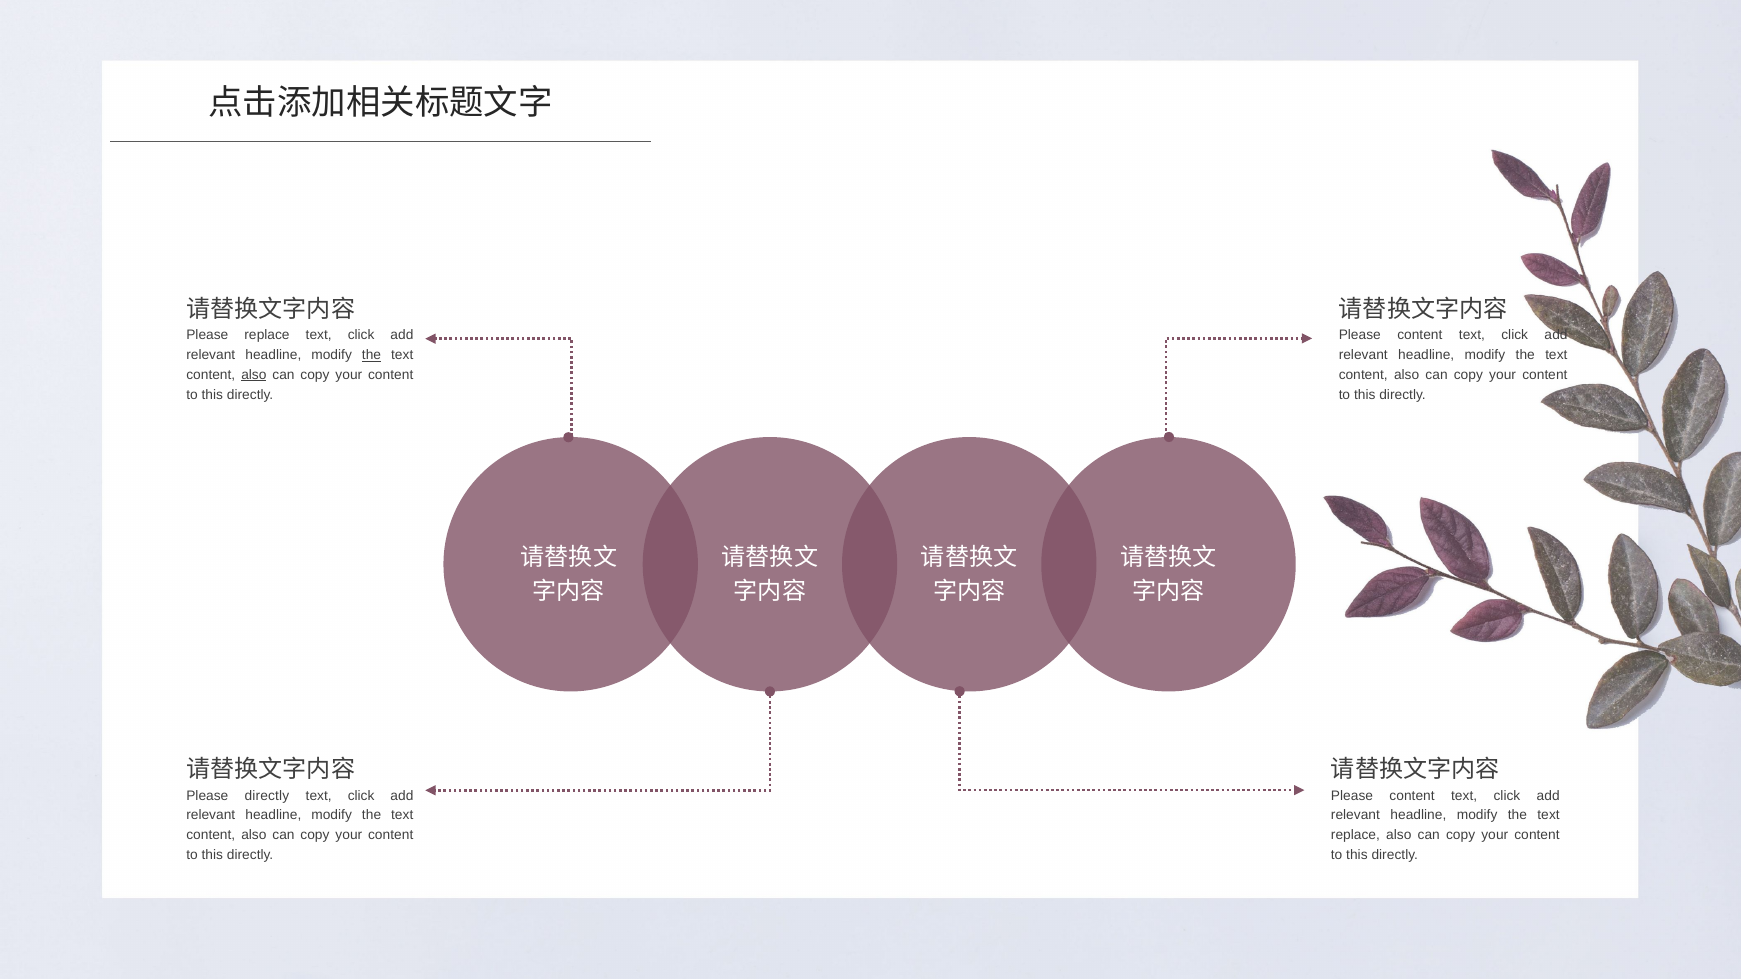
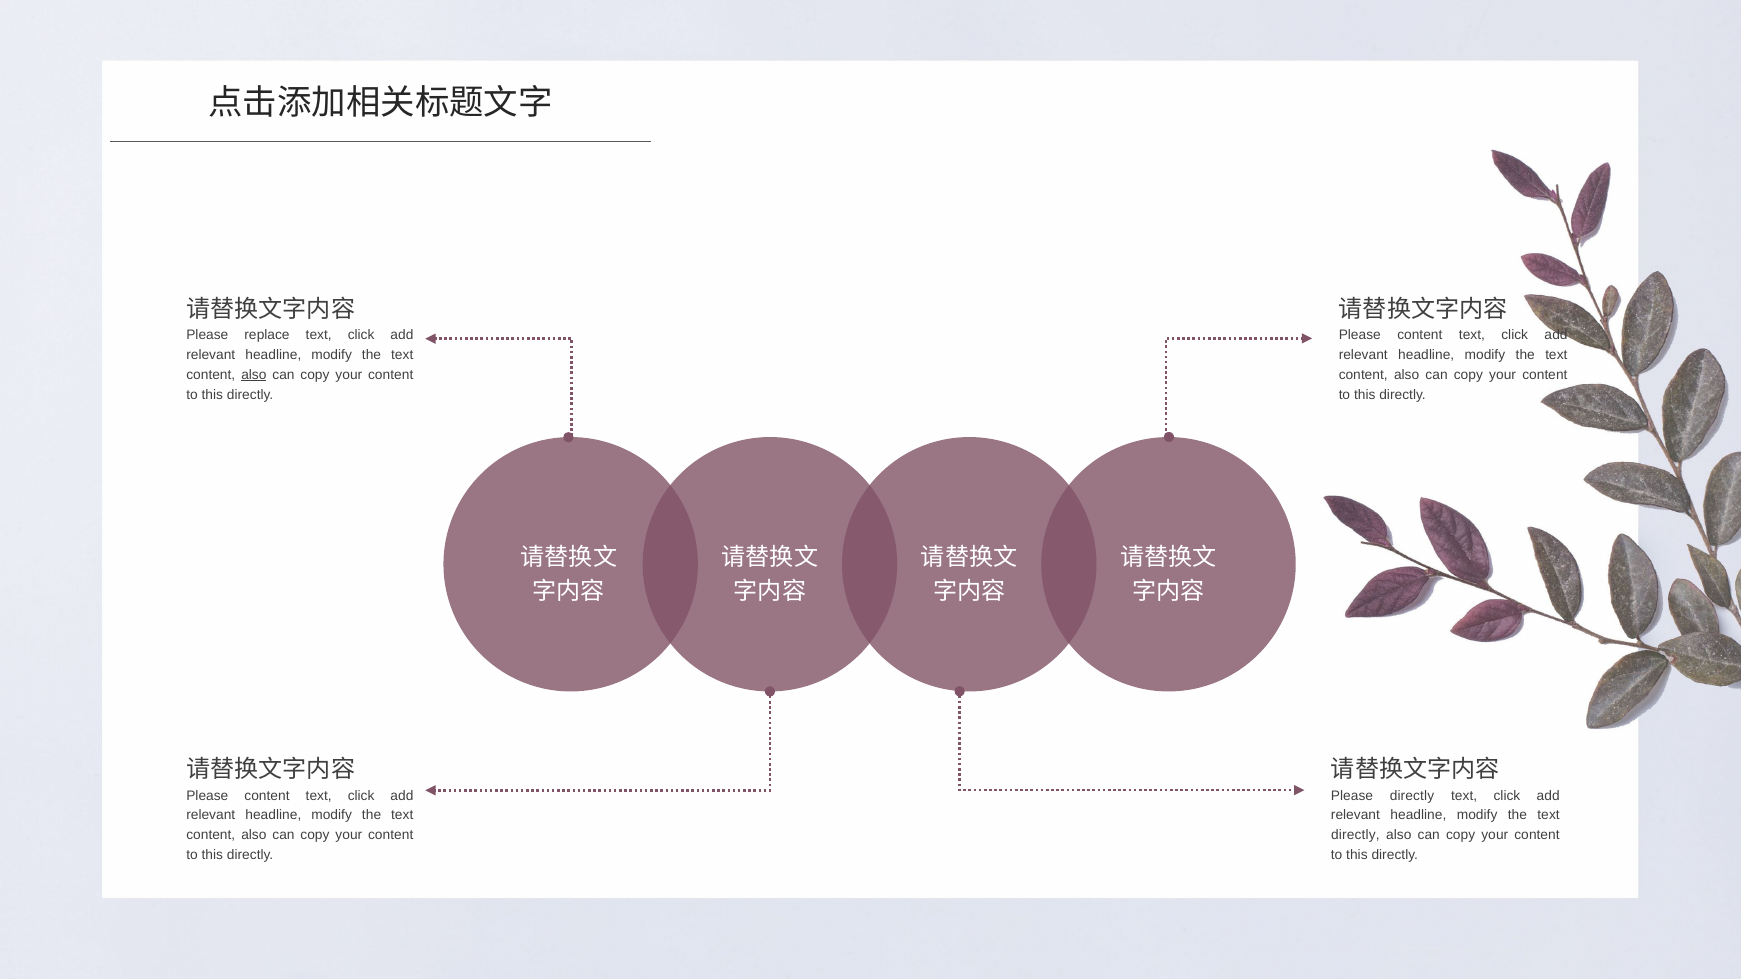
the underline: present -> none (372, 355)
directly: directly -> content (267, 796)
content: content -> directly (1412, 796)
replace: replace -> directly (1355, 835)
